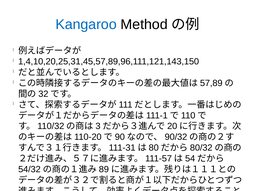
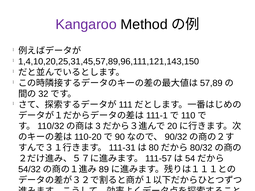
Kangaroo colour: blue -> purple (86, 25)
